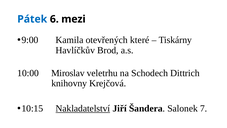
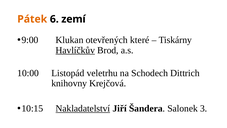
Pátek colour: blue -> orange (32, 19)
mezi: mezi -> zemí (73, 19)
Kamila: Kamila -> Klukan (70, 40)
Havlíčkův underline: none -> present (75, 50)
Miroslav: Miroslav -> Listopád (68, 73)
7: 7 -> 3 (204, 108)
